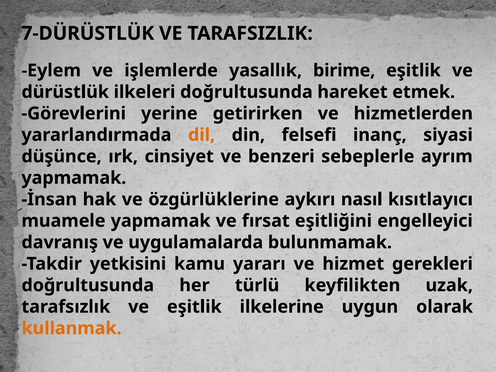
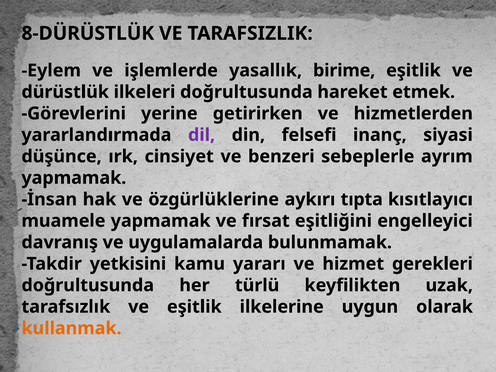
7-DÜRÜSTLÜK: 7-DÜRÜSTLÜK -> 8-DÜRÜSTLÜK (88, 33)
dil colour: orange -> purple (202, 135)
nasıl: nasıl -> tıpta (362, 199)
